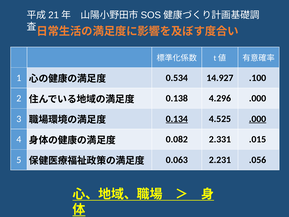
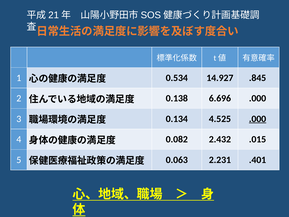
.100: .100 -> .845 (258, 78)
4.296: 4.296 -> 6.696 (220, 98)
0.134 underline: present -> none (177, 119)
2.331: 2.331 -> 2.432 (220, 139)
.056: .056 -> .401 (258, 160)
